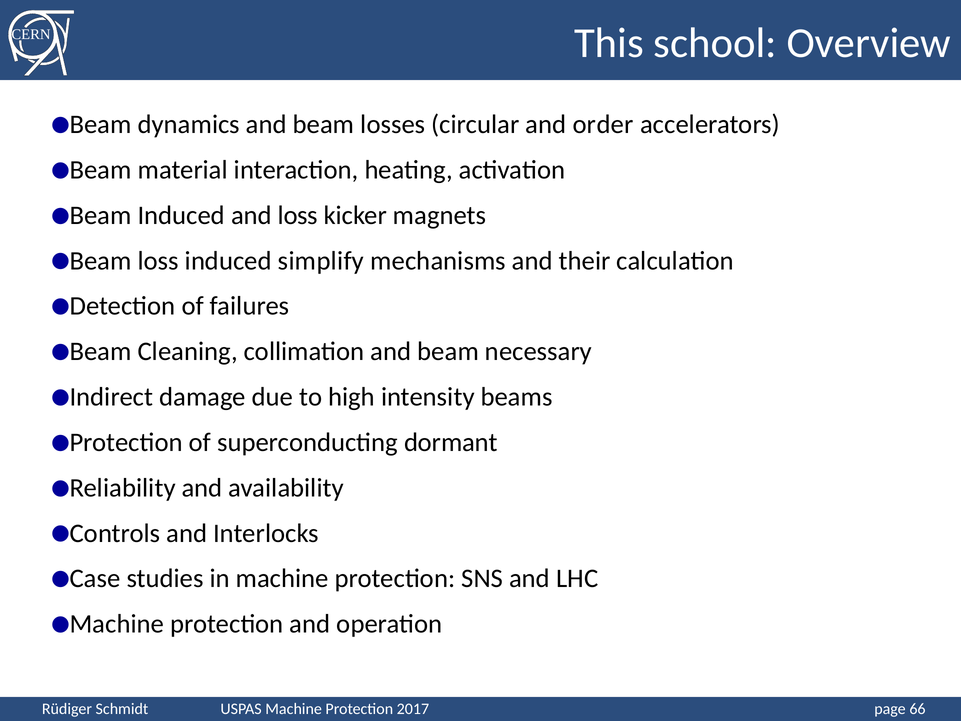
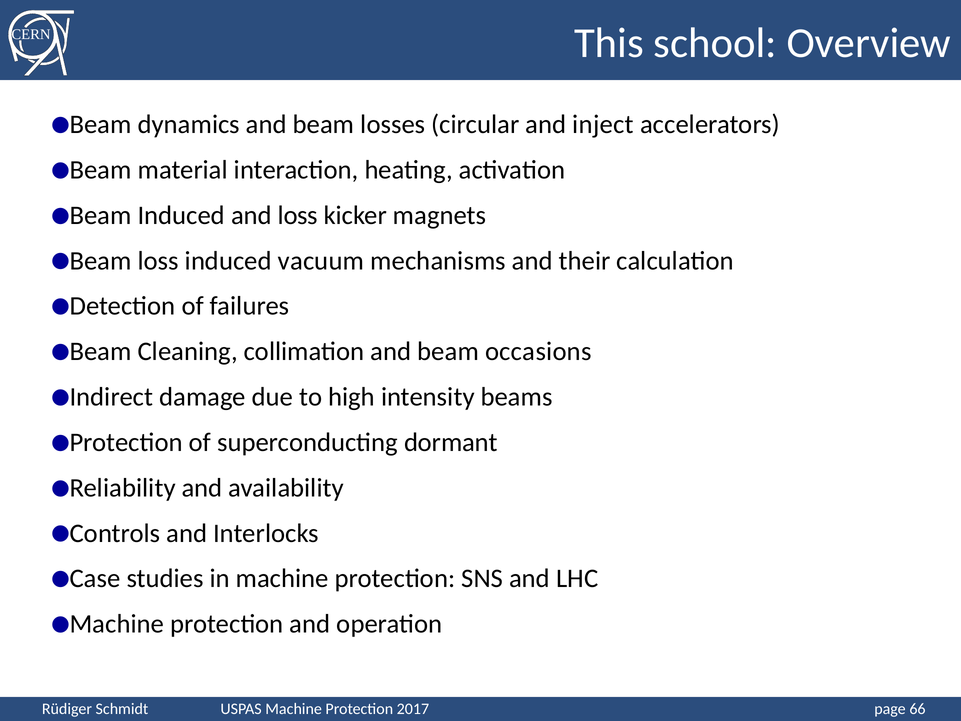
order: order -> inject (603, 124)
simplify: simplify -> vacuum (321, 261)
necessary: necessary -> occasions (538, 351)
